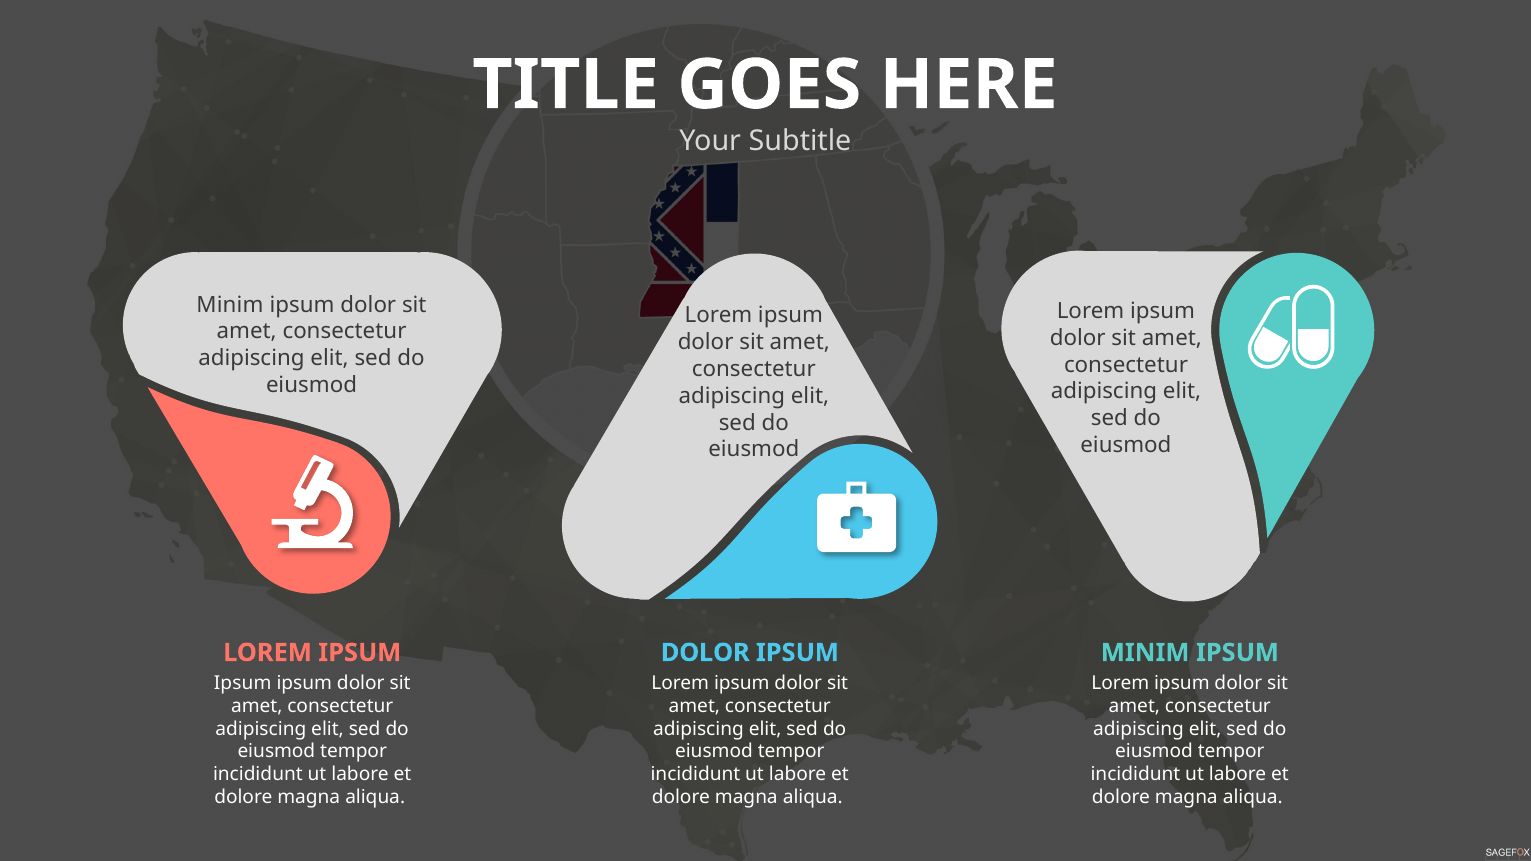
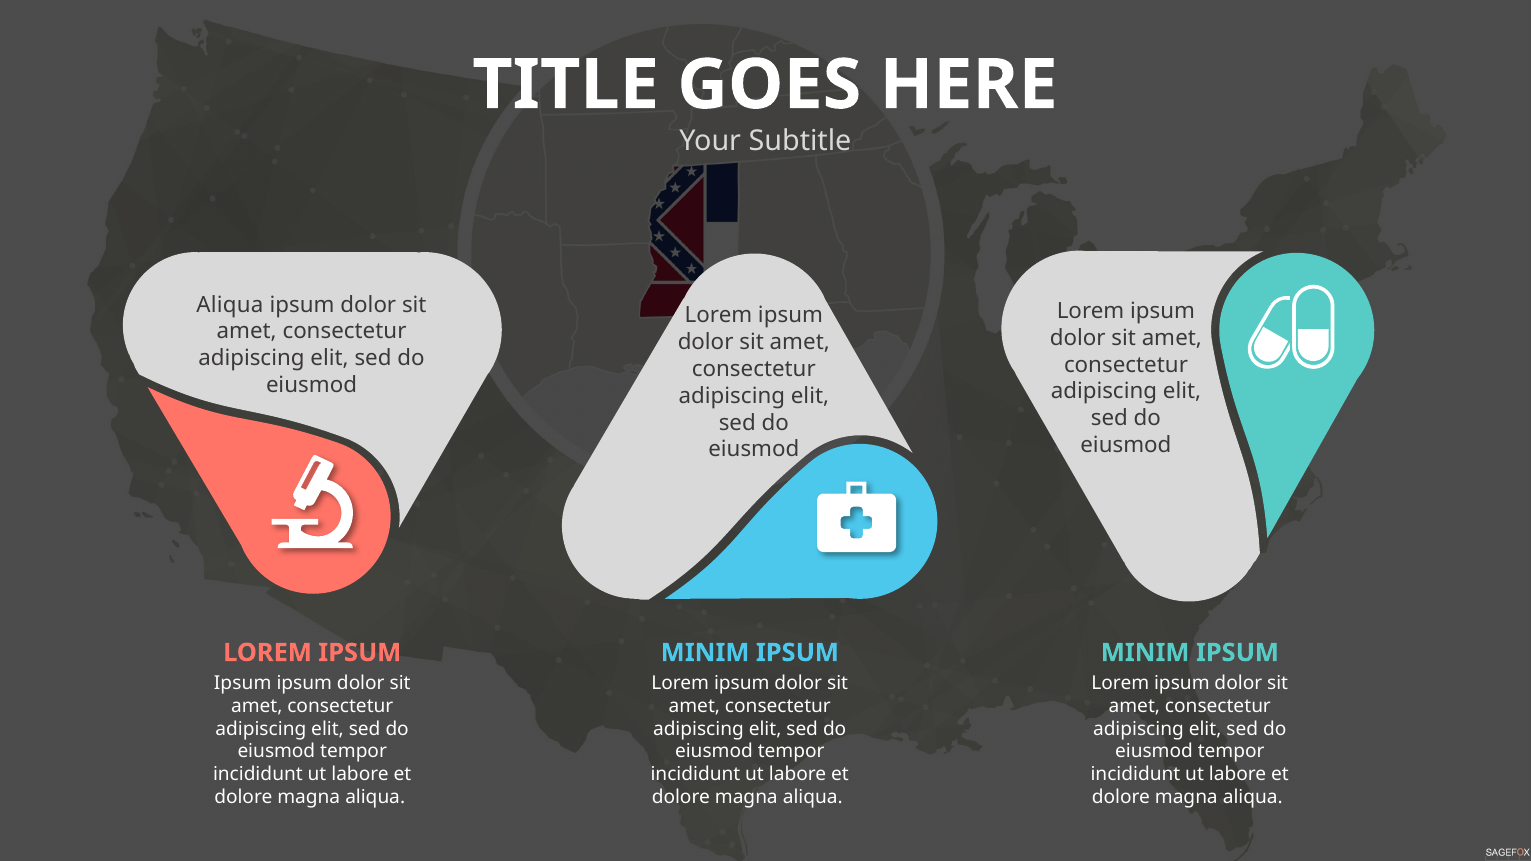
Minim: Minim -> Aliqua (230, 305)
DOLOR: DOLOR -> MINIM (705, 653)
